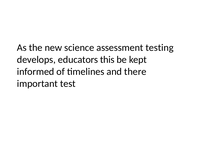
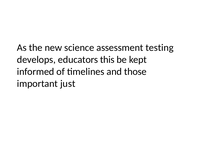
there: there -> those (135, 72)
test: test -> just (68, 84)
